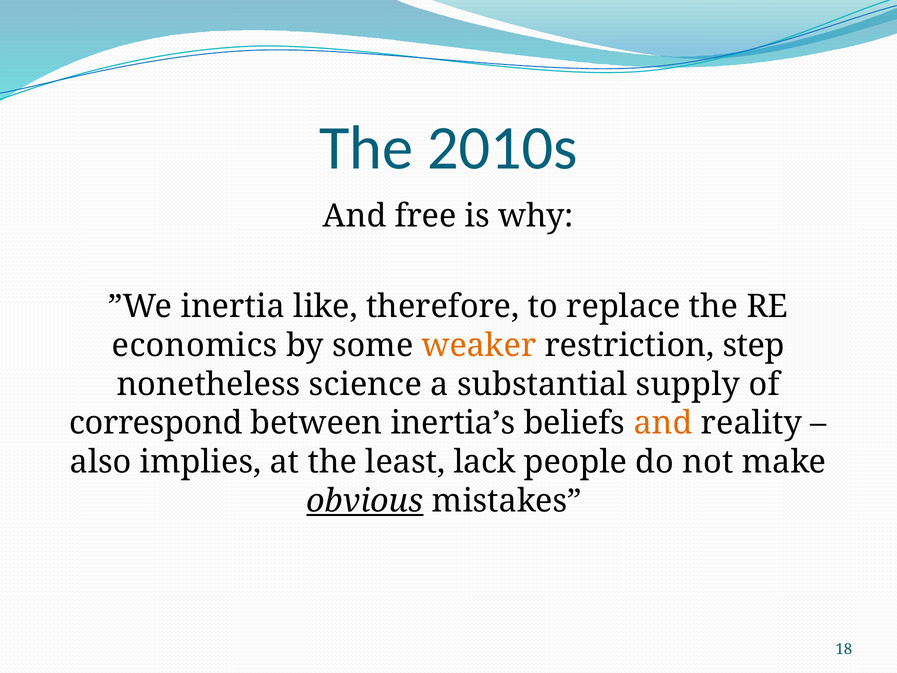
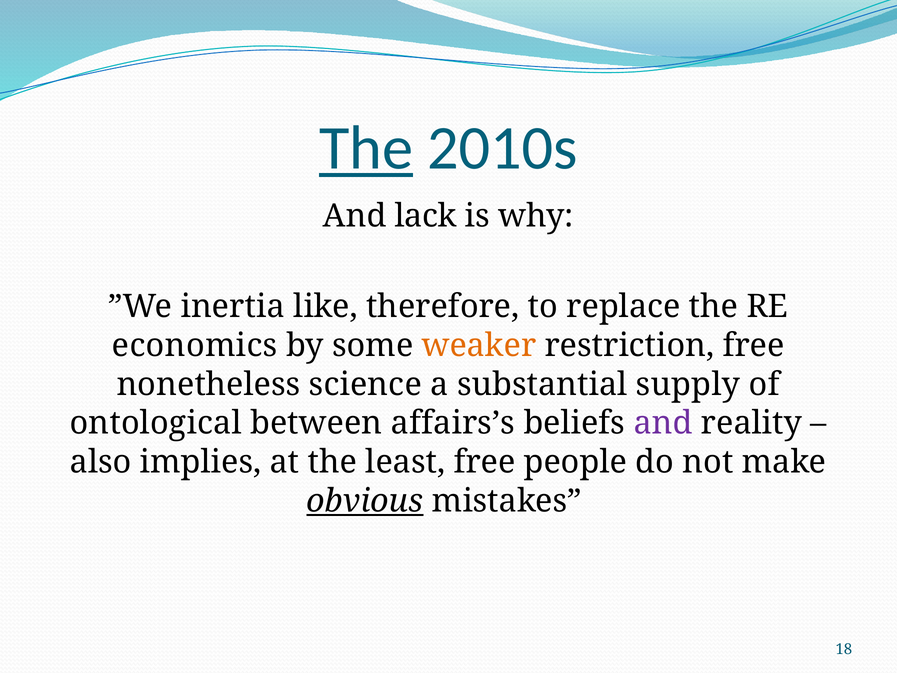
The underline: none -> present (366, 148)
free: free -> lack (426, 216)
restriction step: step -> free (754, 345)
correspond: correspond -> ontological (156, 423)
inertia’s: inertia’s -> affairs’s (453, 423)
and colour: orange -> purple (663, 423)
least lack: lack -> free (485, 462)
